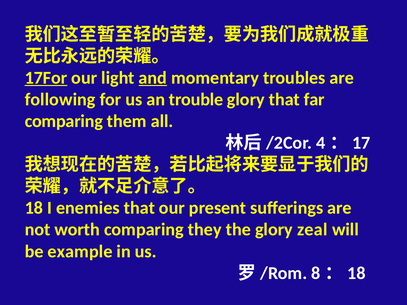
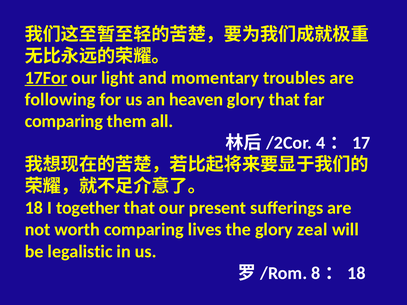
and underline: present -> none (153, 78)
trouble: trouble -> heaven (196, 100)
enemies: enemies -> together (88, 208)
they: they -> lives (205, 230)
example: example -> legalistic (80, 252)
